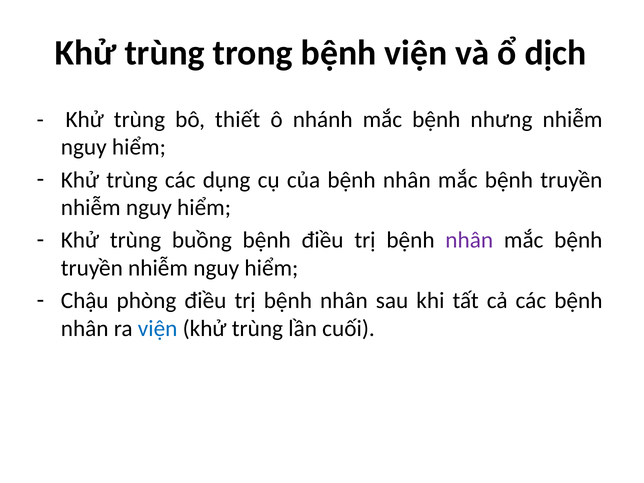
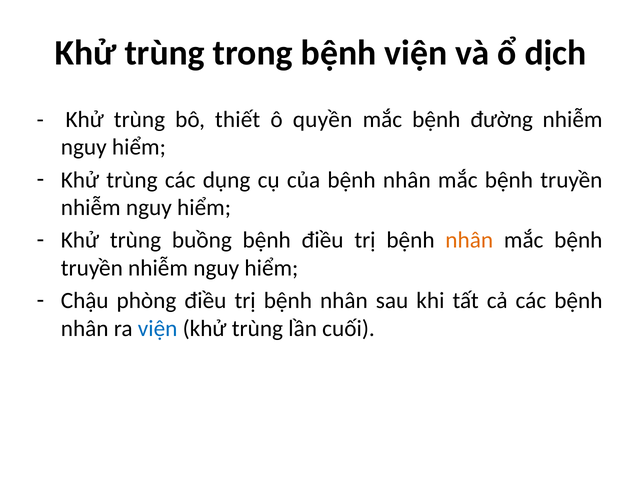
nhánh: nhánh -> quyền (323, 119)
nhưng: nhưng -> đường (502, 119)
nhân colour: purple -> orange (469, 240)
